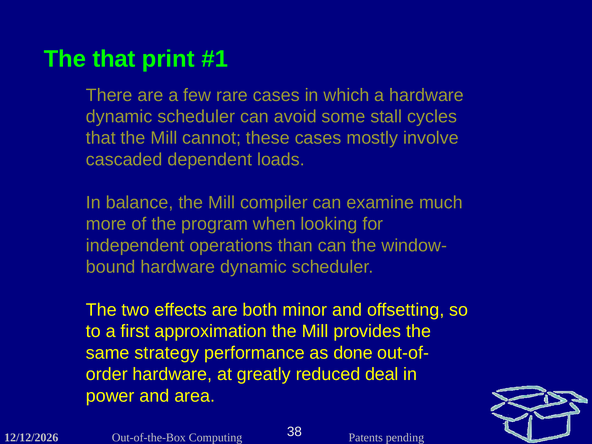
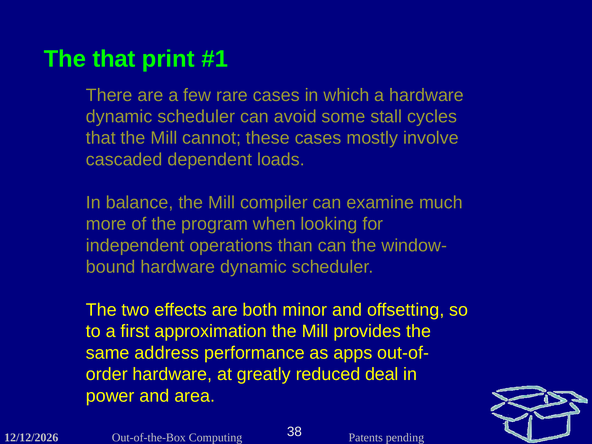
strategy: strategy -> address (167, 353)
done: done -> apps (353, 353)
